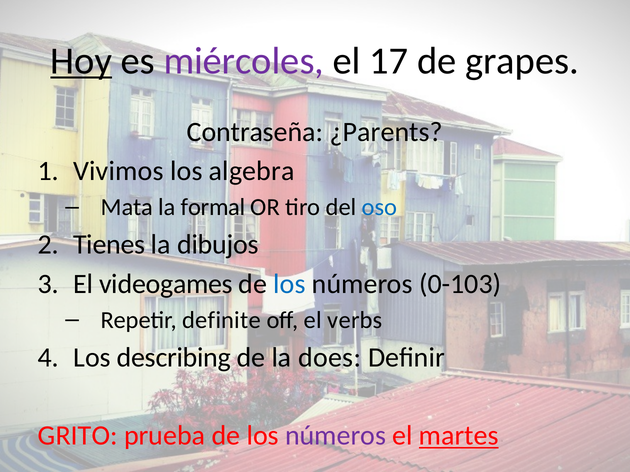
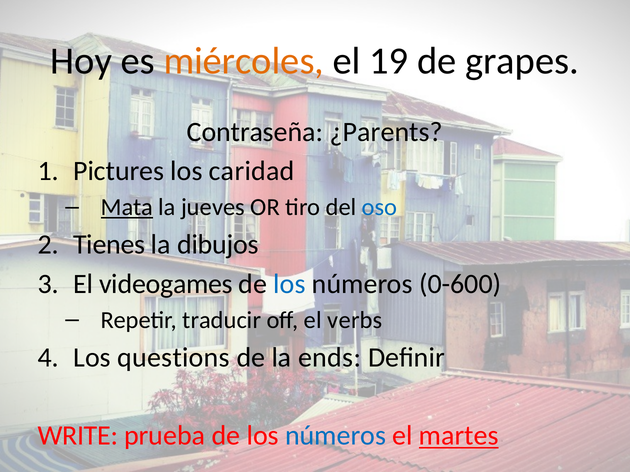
Hoy underline: present -> none (81, 61)
miércoles colour: purple -> orange (244, 61)
17: 17 -> 19 (389, 61)
Vivimos: Vivimos -> Pictures (119, 171)
algebra: algebra -> caridad (252, 171)
Mata underline: none -> present (127, 208)
formal: formal -> jueves (213, 208)
0-103: 0-103 -> 0-600 (460, 284)
definite: definite -> traducir (222, 320)
describing: describing -> questions (173, 358)
does: does -> ends (330, 358)
GRITO: GRITO -> WRITE (78, 436)
números colour: purple -> blue (336, 436)
